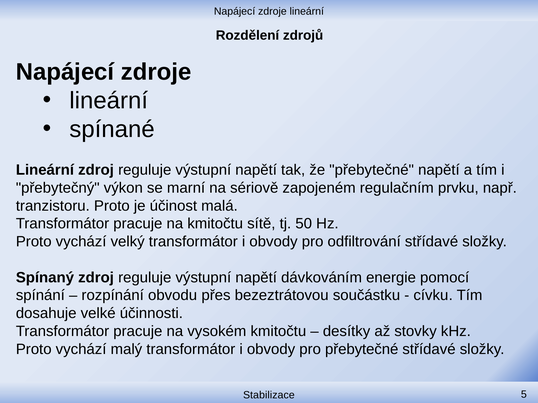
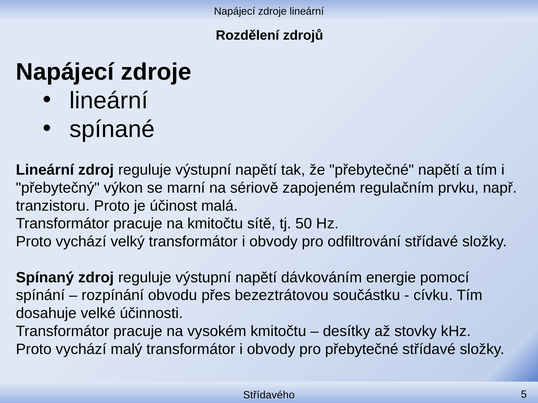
Stabilizace: Stabilizace -> Střídavého (269, 395)
